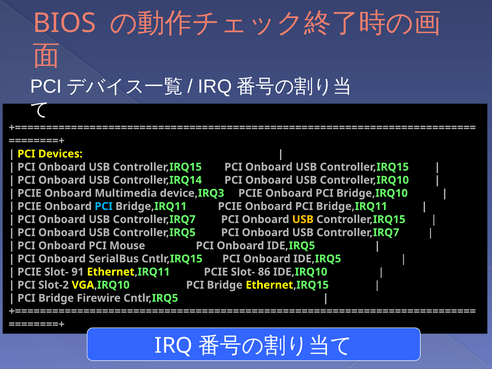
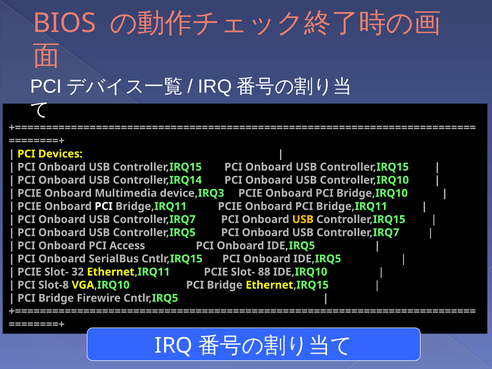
PCI colour: light blue -> white (104, 206)
Mouse: Mouse -> Access (127, 246)
91: 91 -> 32 (78, 272)
86: 86 -> 88 (264, 272)
Slot-2: Slot-2 -> Slot-8 (54, 285)
